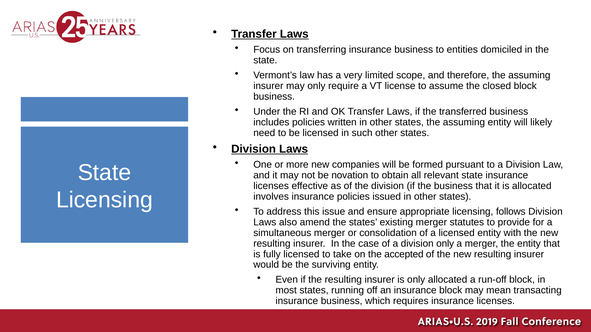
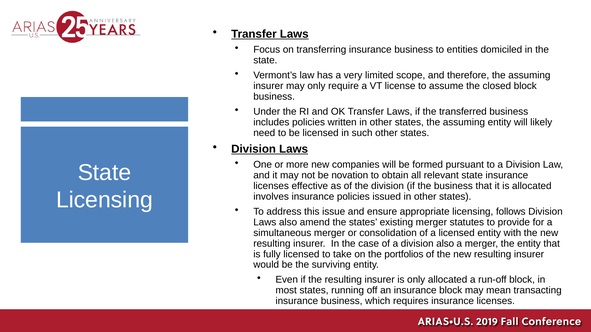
division only: only -> also (445, 244)
accepted: accepted -> portfolios (404, 254)
